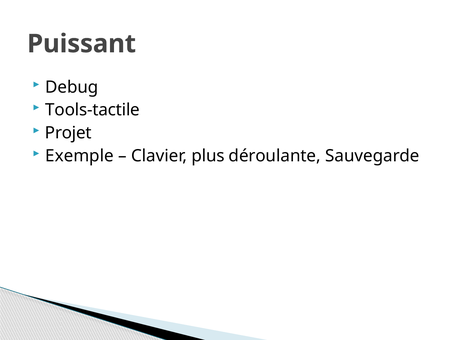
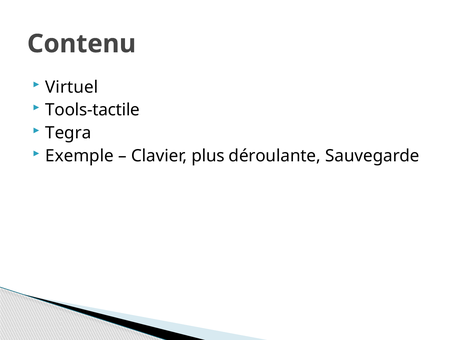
Puissant: Puissant -> Contenu (82, 44)
Debug: Debug -> Virtuel (72, 87)
Projet: Projet -> Tegra (68, 133)
